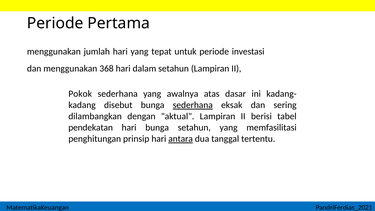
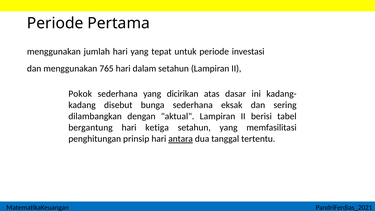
368: 368 -> 765 (106, 68)
awalnya: awalnya -> dicirikan (183, 94)
sederhana underline: present -> none (193, 105)
pendekatan: pendekatan -> bergantung (91, 128)
hari bunga: bunga -> ketiga (157, 128)
